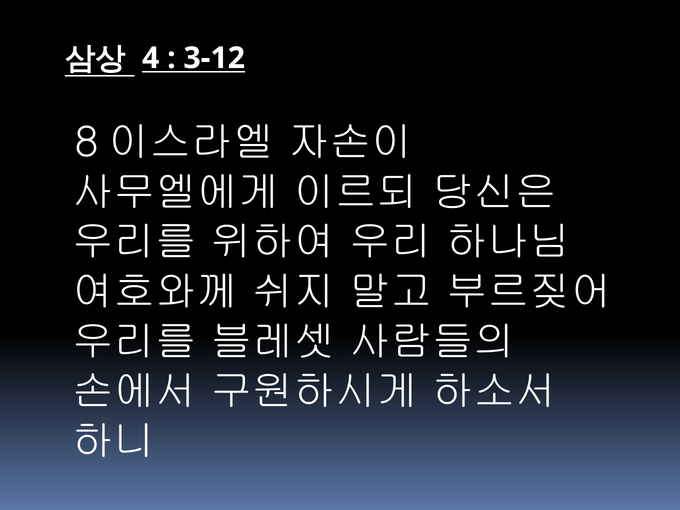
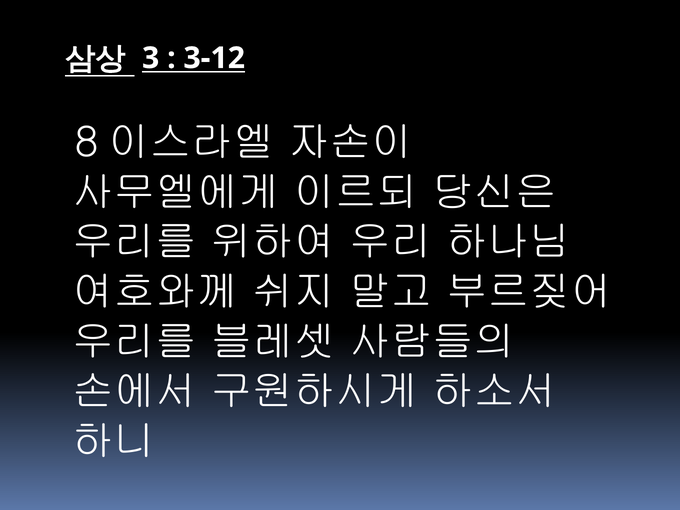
4: 4 -> 3 (151, 58)
